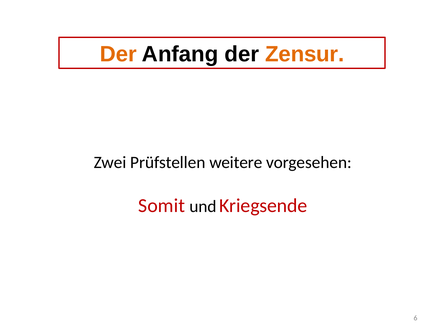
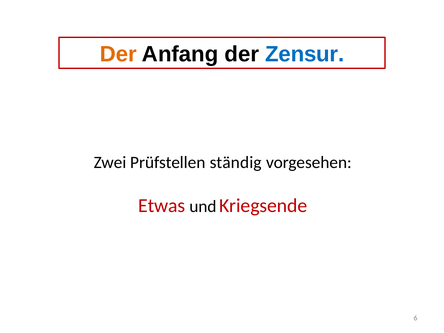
Zensur colour: orange -> blue (305, 54)
weitere: weitere -> ständig (236, 162)
Somit: Somit -> Etwas (162, 206)
